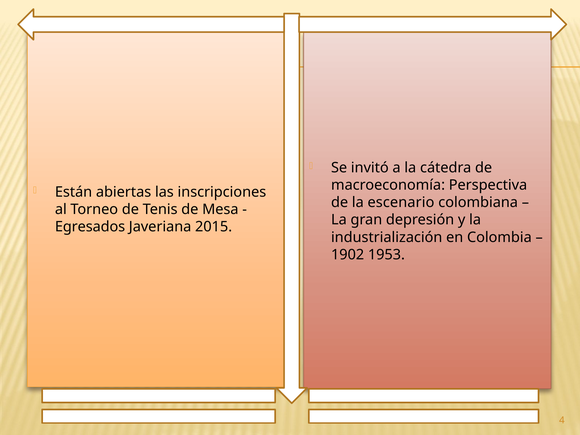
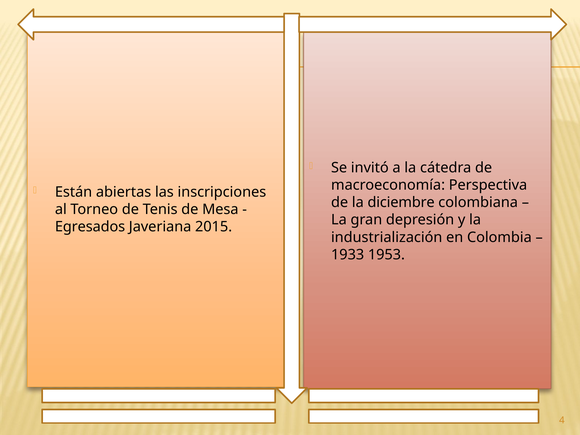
escenario: escenario -> diciembre (401, 202)
1902: 1902 -> 1933 (348, 255)
